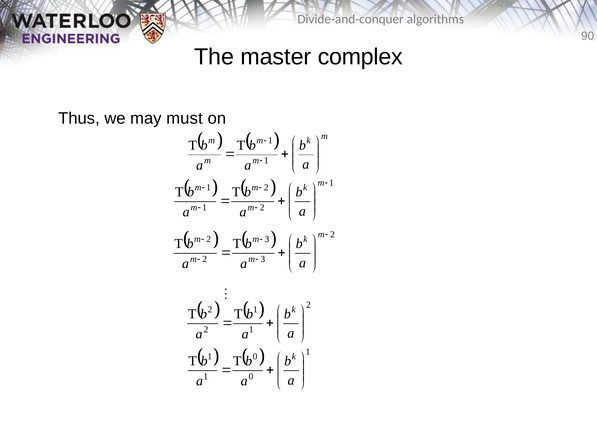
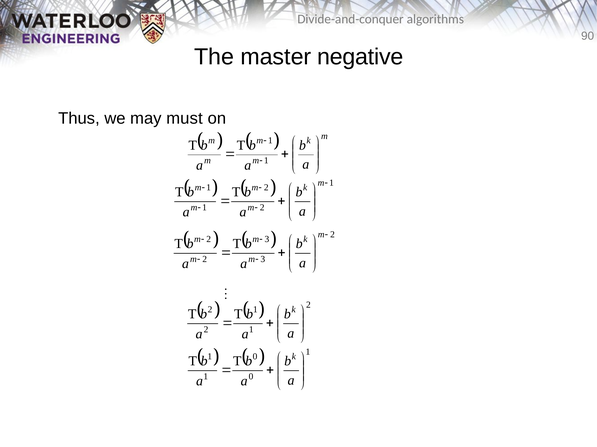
complex: complex -> negative (360, 57)
